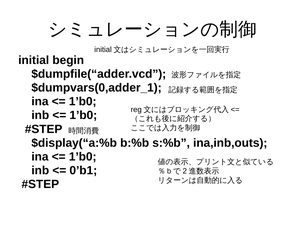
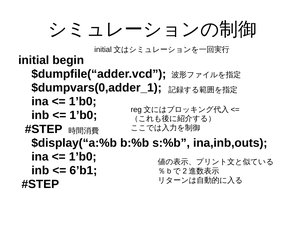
0’b1: 0’b1 -> 6’b1 (83, 170)
